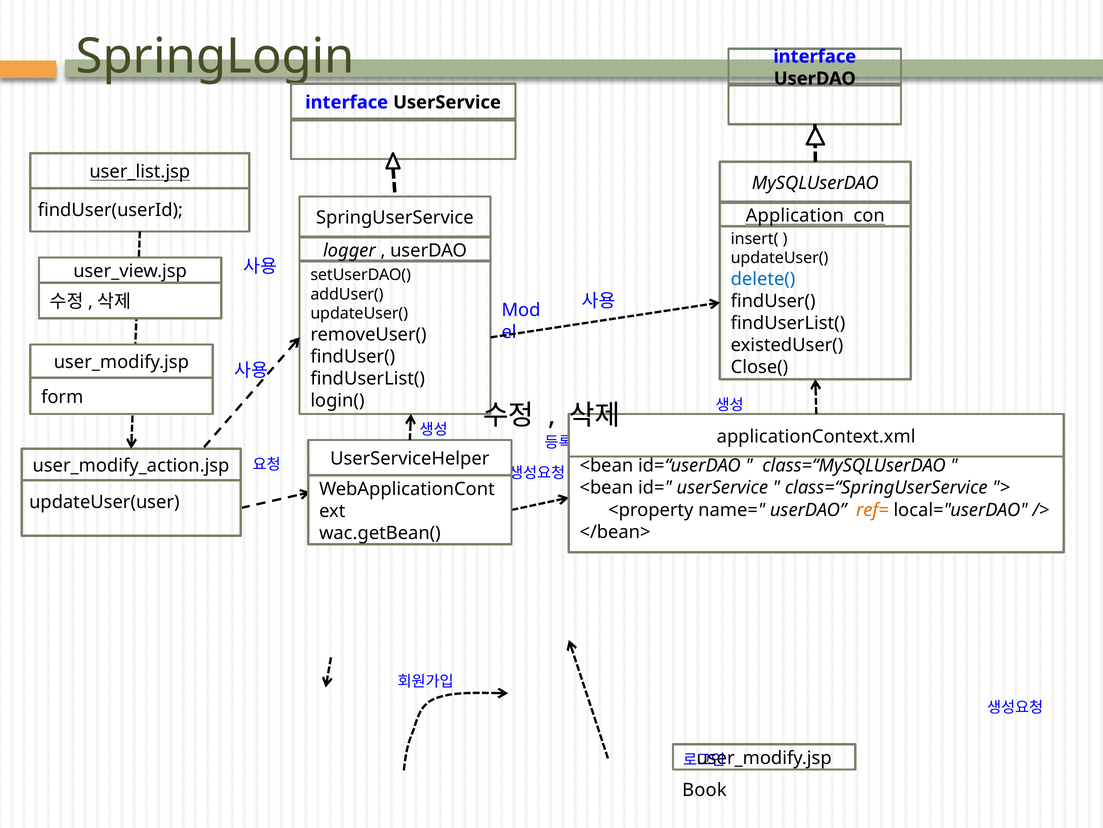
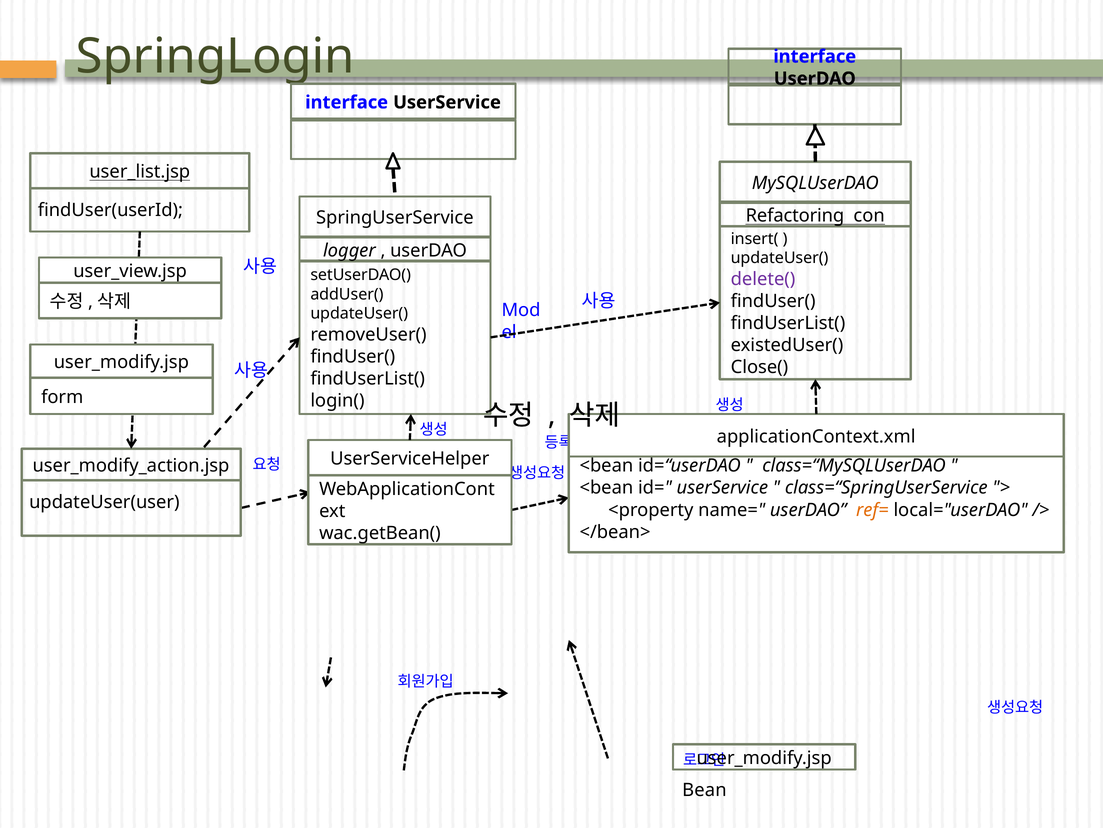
Application: Application -> Refactoring (795, 216)
delete( colour: blue -> purple (763, 279)
Book: Book -> Bean (704, 790)
